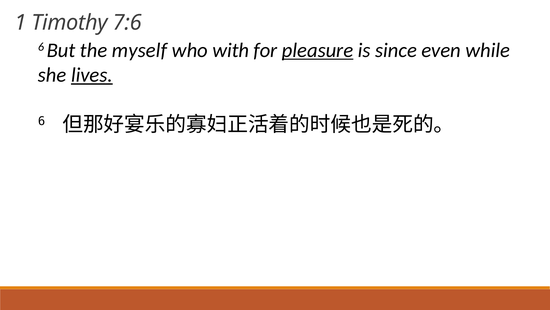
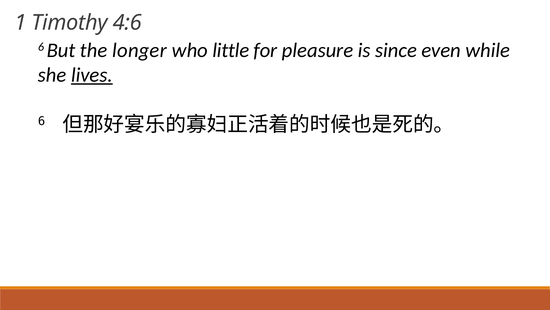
7:6: 7:6 -> 4:6 (127, 23)
myself: myself -> longer (140, 50)
with: with -> little (231, 50)
pleasure underline: present -> none (318, 50)
